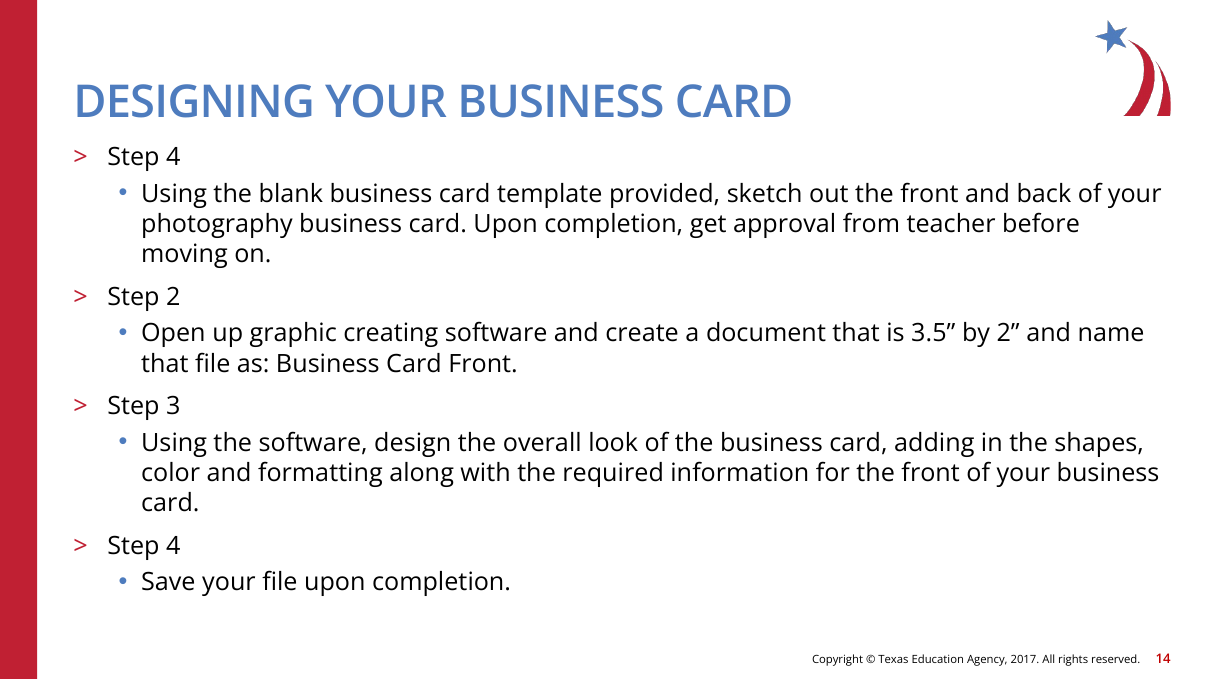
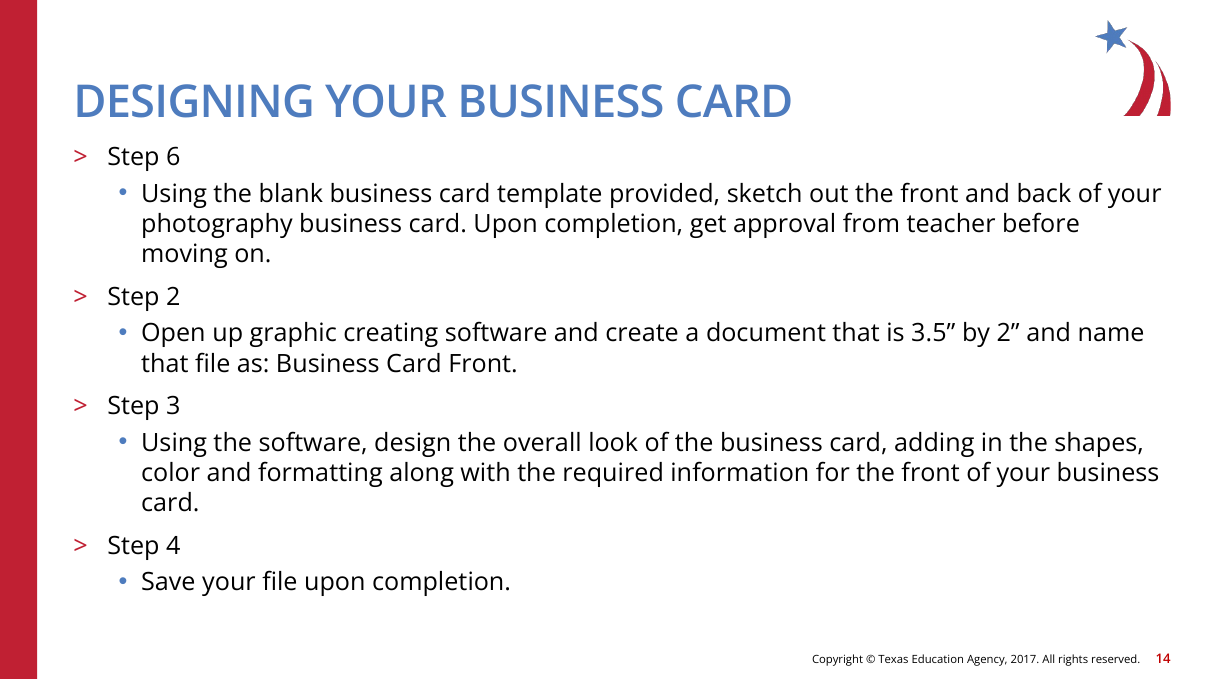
4: 4 -> 6 (173, 157)
